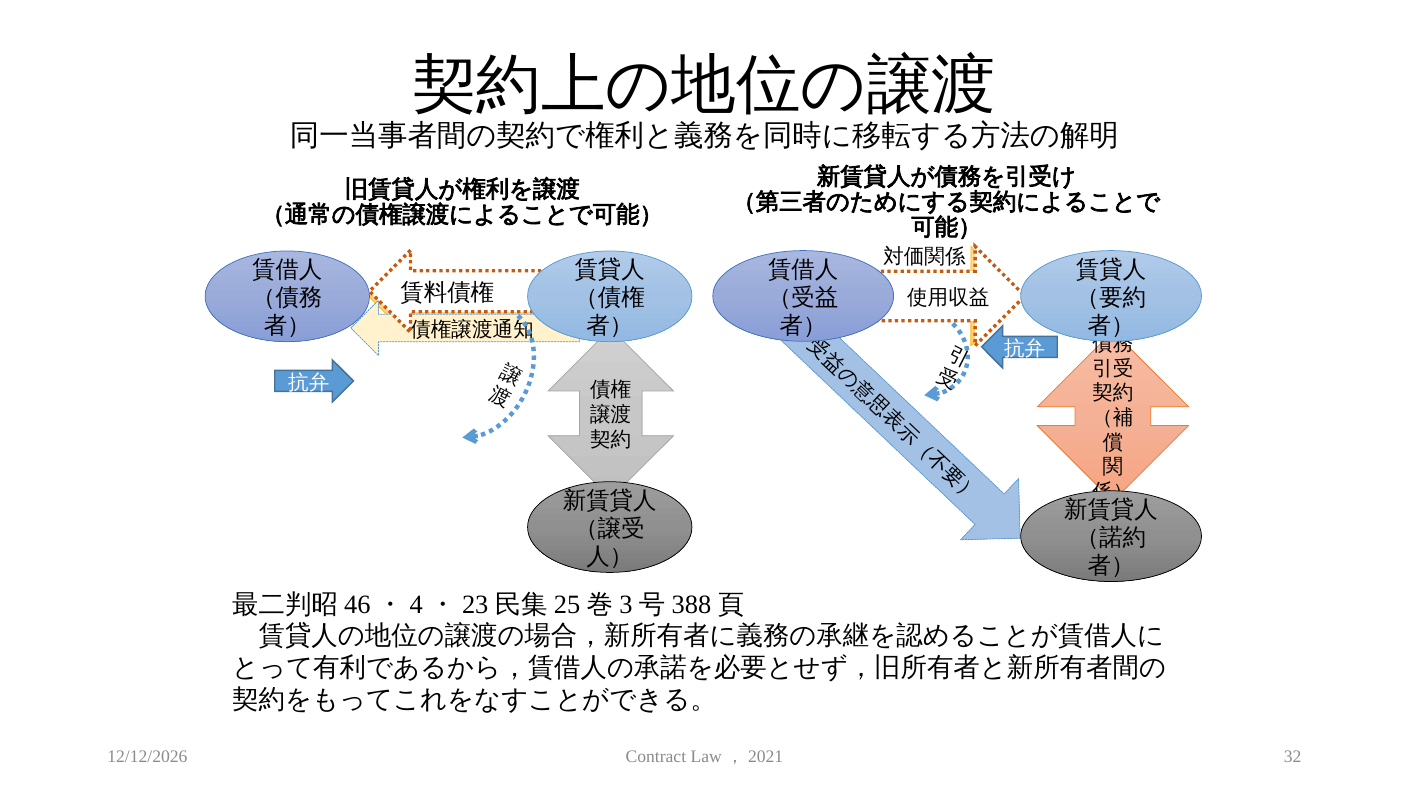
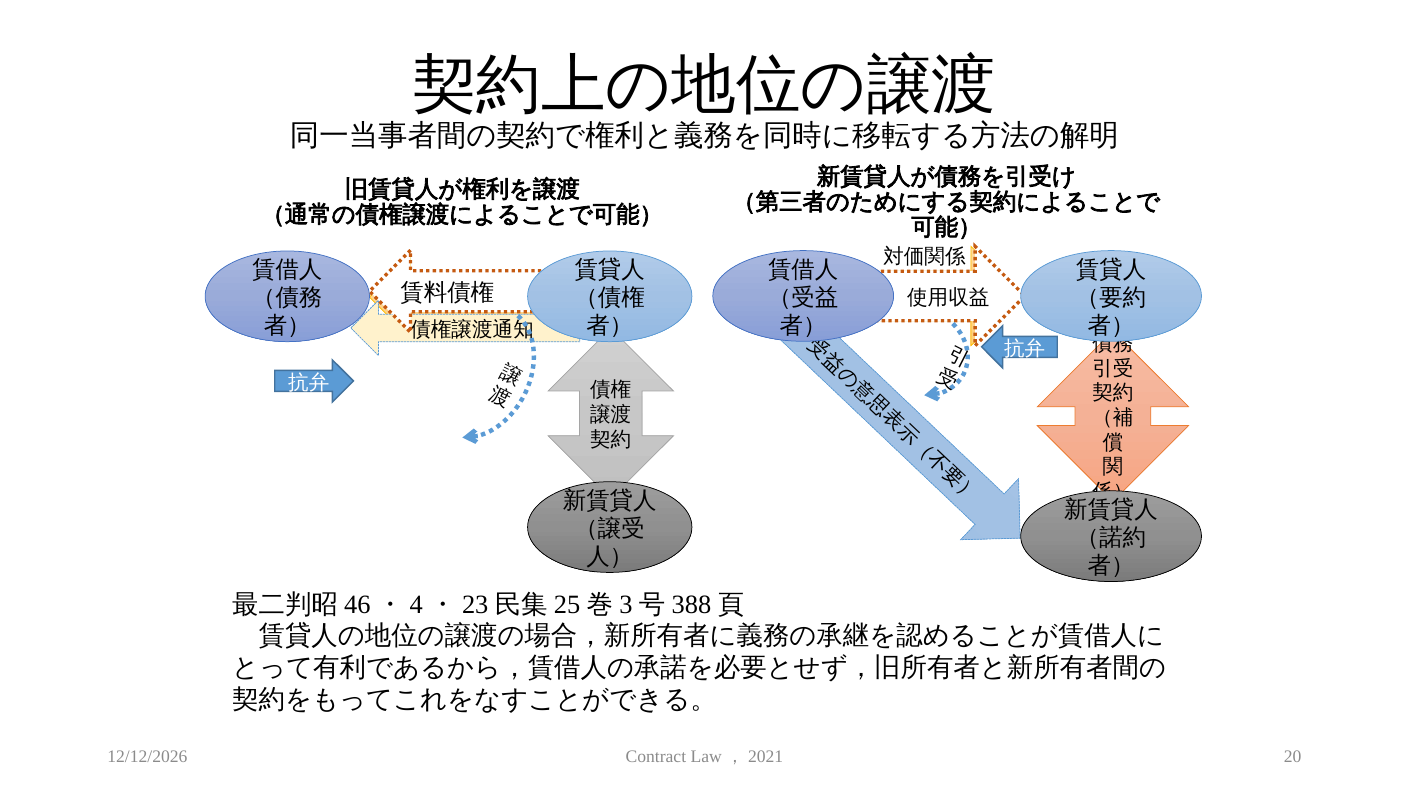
32: 32 -> 20 (1293, 757)
